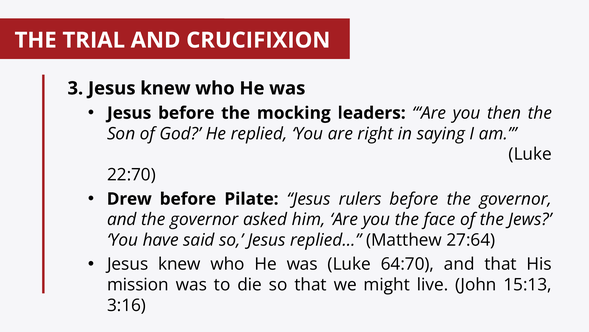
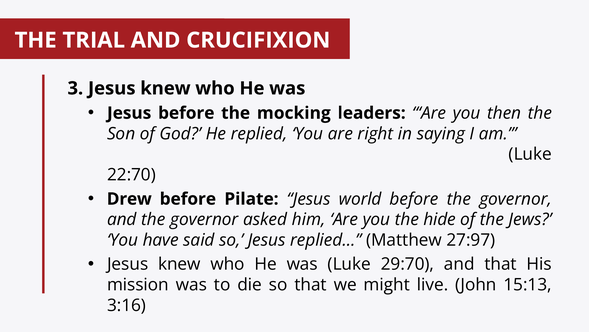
rulers: rulers -> world (360, 199)
face: face -> hide (440, 220)
27:64: 27:64 -> 27:97 (471, 240)
64:70: 64:70 -> 29:70 (407, 264)
